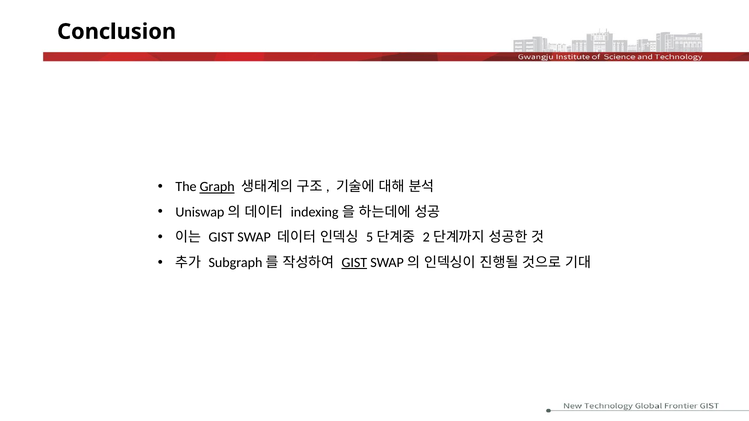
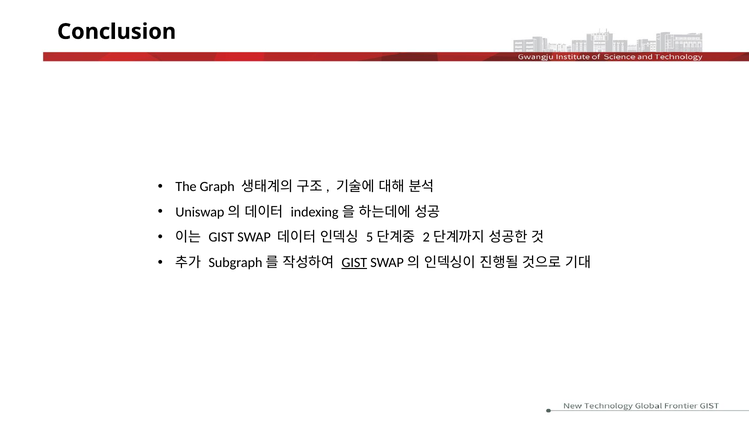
Graph underline: present -> none (217, 187)
